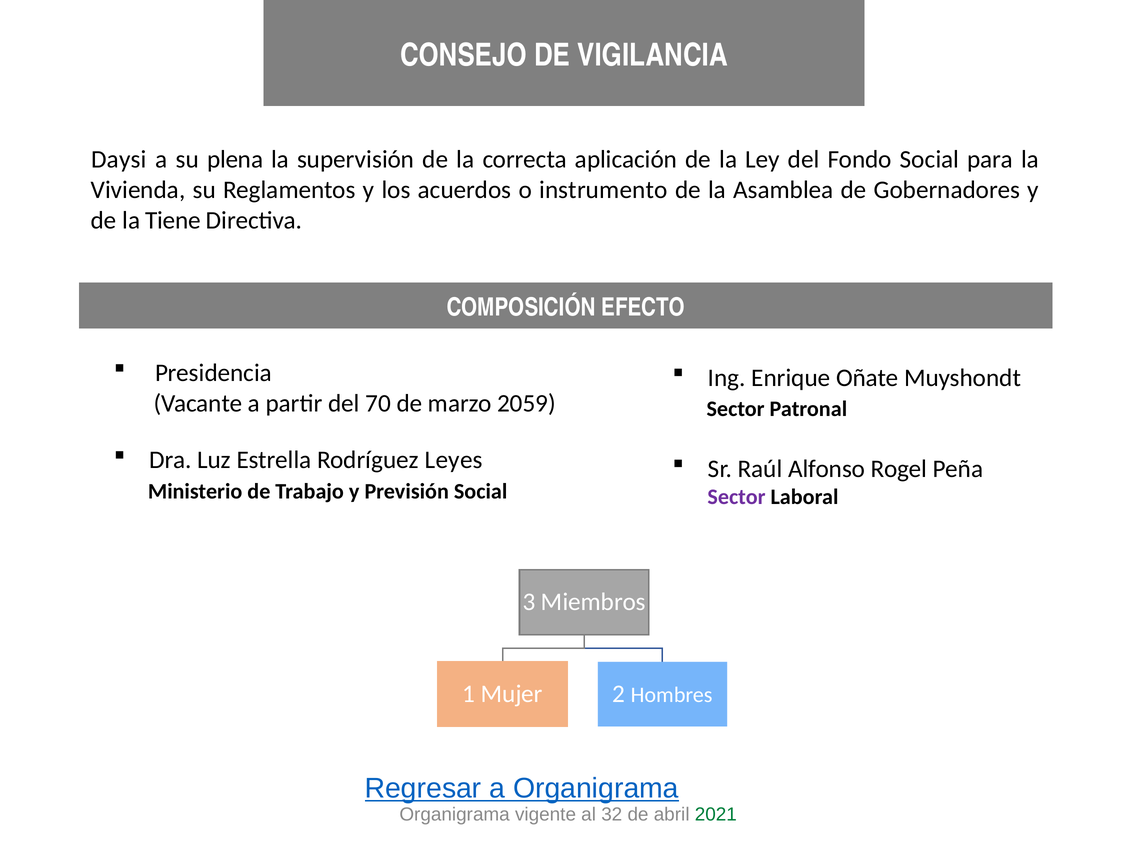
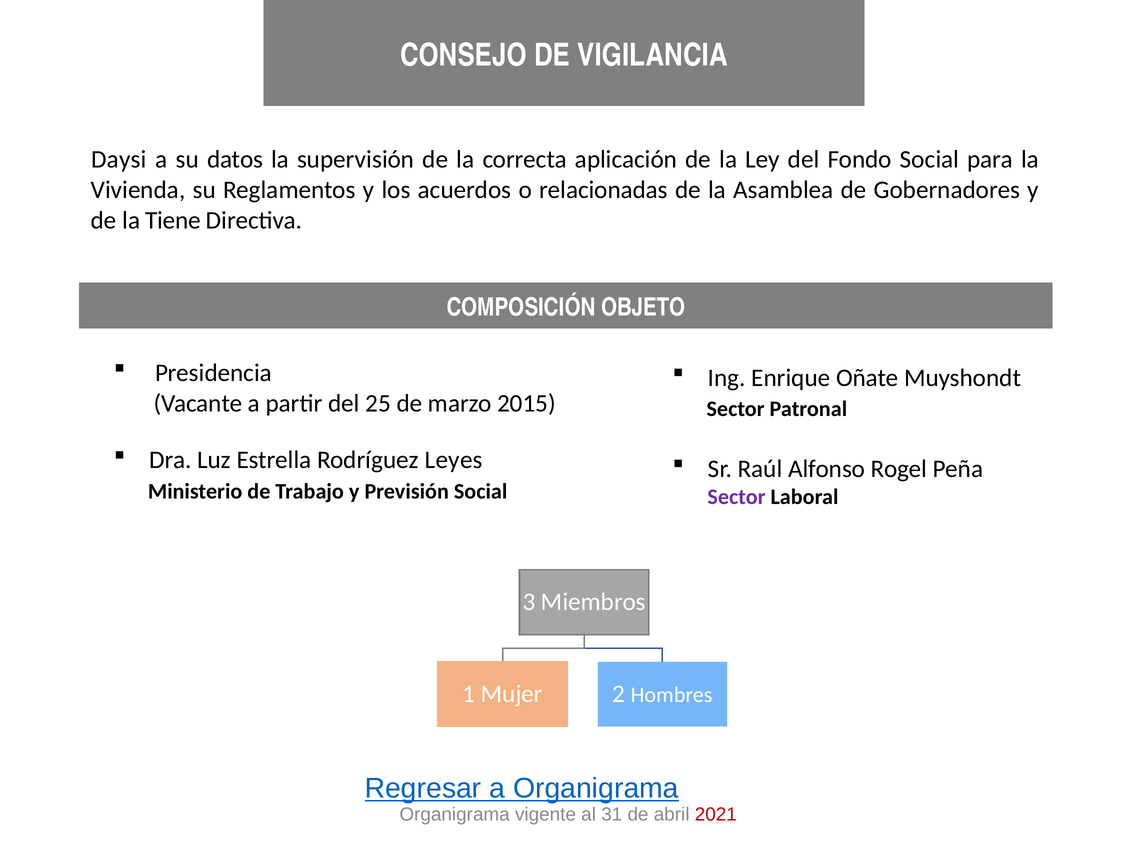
plena: plena -> datos (235, 160)
instrumento: instrumento -> relacionadas (603, 190)
EFECTO: EFECTO -> OBJETO (643, 307)
70: 70 -> 25 (378, 403)
2059: 2059 -> 2015 (527, 403)
32: 32 -> 31 (612, 814)
2021 colour: green -> red (716, 814)
